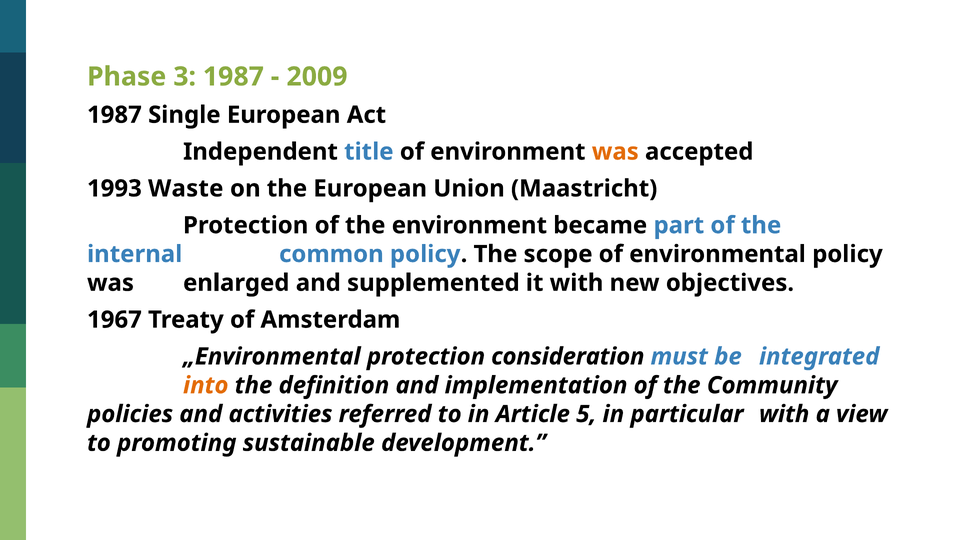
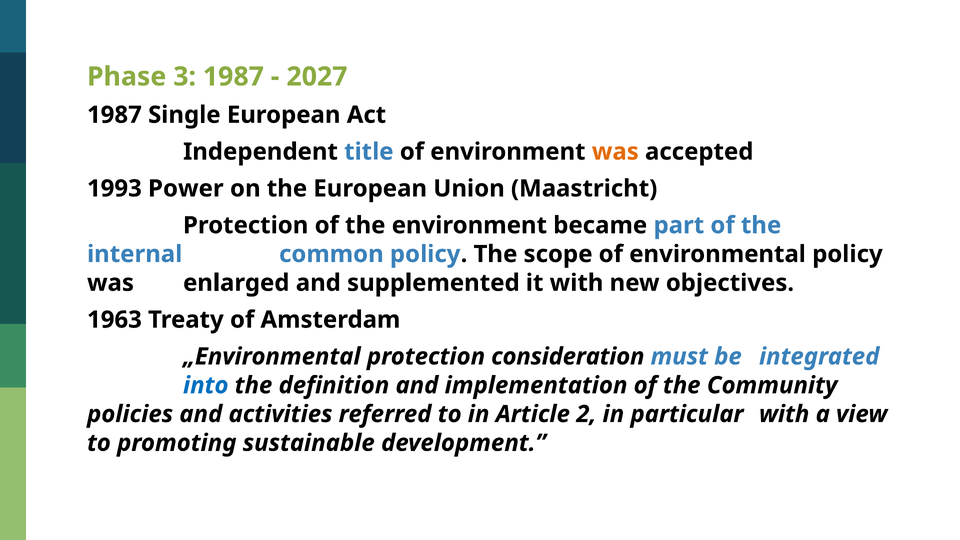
2009: 2009 -> 2027 (317, 77)
Waste: Waste -> Power (186, 189)
1967: 1967 -> 1963 (114, 320)
into colour: orange -> blue (206, 385)
5: 5 -> 2 (586, 414)
